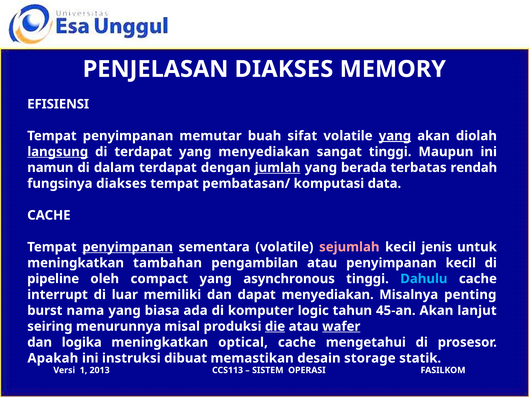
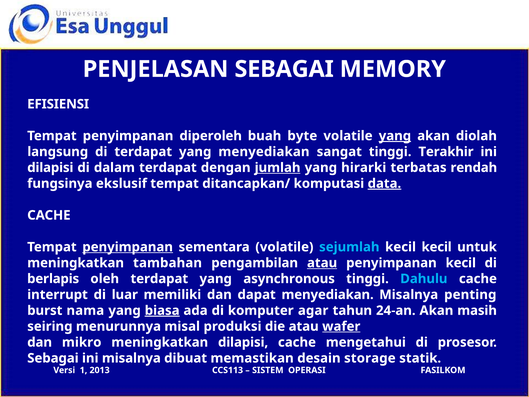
PENJELASAN DIAKSES: DIAKSES -> SEBAGAI (284, 69)
memutar: memutar -> diperoleh (211, 136)
sifat: sifat -> byte (302, 136)
langsung underline: present -> none (58, 152)
Maupun: Maupun -> Terakhir (446, 152)
namun: namun -> dilapisi (50, 167)
berada: berada -> hirarki (364, 167)
fungsinya diakses: diakses -> ekslusif (121, 183)
pembatasan/: pembatasan/ -> ditancapkan/ (246, 183)
data underline: none -> present (384, 183)
sejumlah colour: pink -> light blue (349, 247)
kecil jenis: jenis -> kecil (437, 247)
atau underline: none -> present (322, 263)
pipeline: pipeline -> berlapis (53, 279)
oleh compact: compact -> terdapat (159, 279)
biasa underline: none -> present (162, 310)
logic: logic -> agar (313, 310)
45-an: 45-an -> 24-an (396, 310)
lanjut: lanjut -> masih (477, 310)
die underline: present -> none (275, 326)
logika: logika -> mikro (82, 342)
meningkatkan optical: optical -> dilapisi (243, 342)
Apakah: Apakah -> Sebagai (53, 358)
ini instruksi: instruksi -> misalnya (131, 358)
